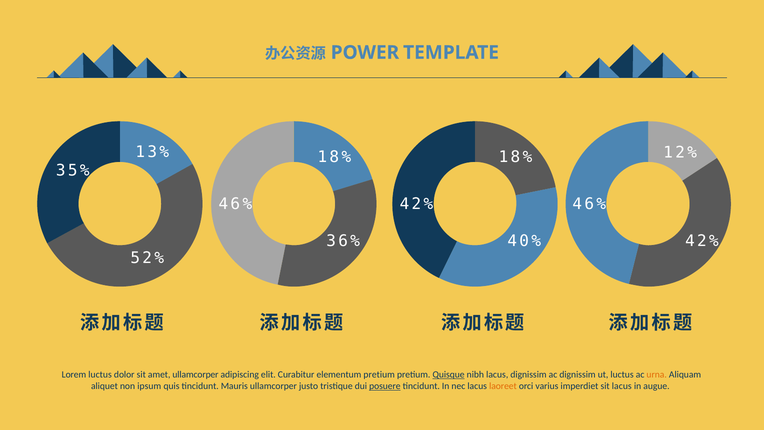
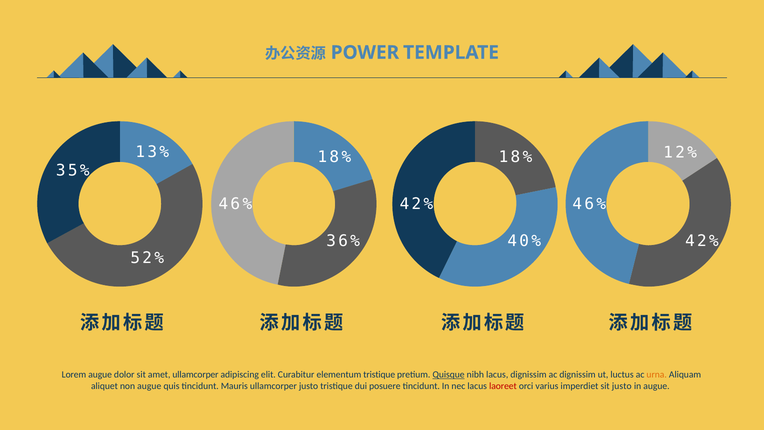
Lorem luctus: luctus -> augue (100, 374)
elementum pretium: pretium -> tristique (379, 374)
non ipsum: ipsum -> augue (149, 386)
posuere underline: present -> none (385, 386)
laoreet colour: orange -> red (503, 386)
sit lacus: lacus -> justo (622, 386)
